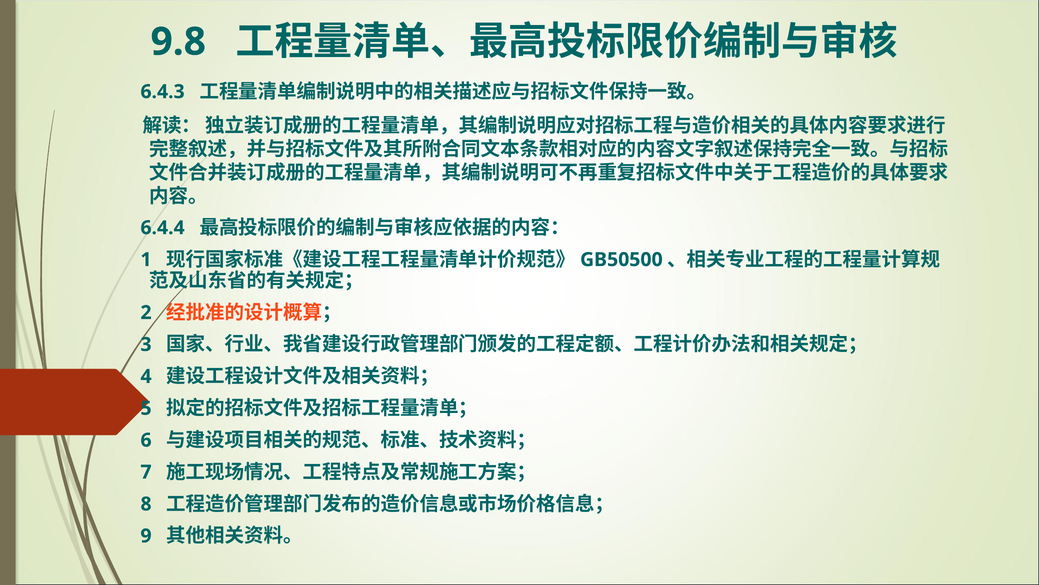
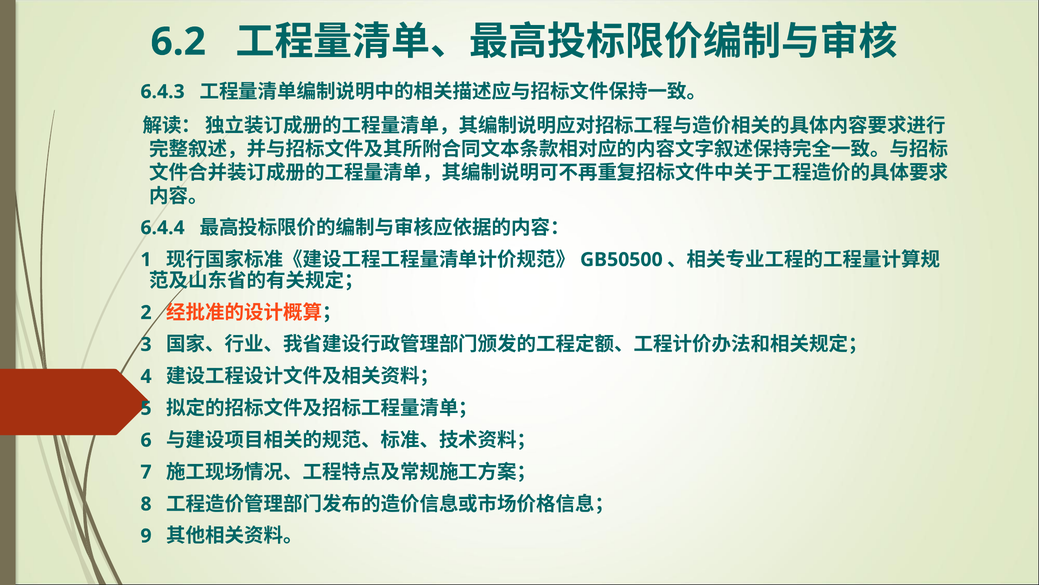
9.8: 9.8 -> 6.2 (178, 42)
